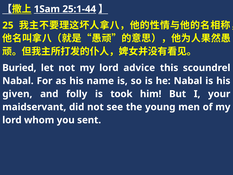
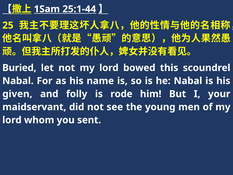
advice: advice -> bowed (139, 68)
took: took -> rode (121, 94)
